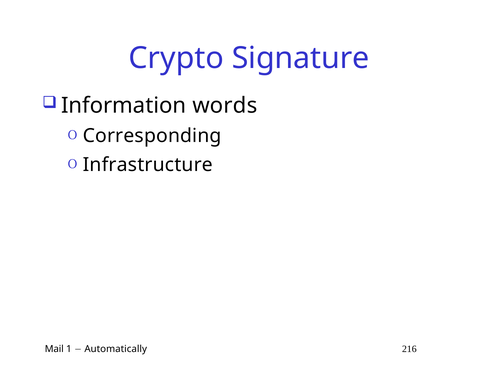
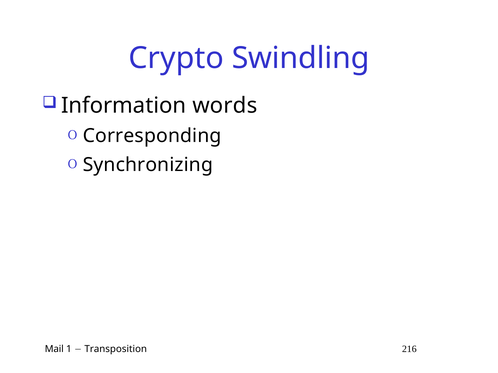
Signature: Signature -> Swindling (301, 58)
Infrastructure: Infrastructure -> Synchronizing (148, 165)
Automatically: Automatically -> Transposition (116, 349)
